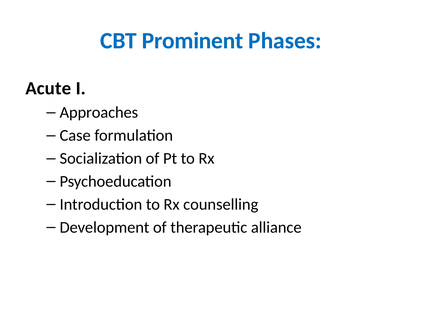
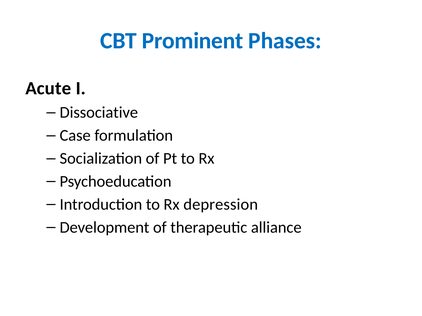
Approaches: Approaches -> Dissociative (99, 113)
counselling: counselling -> depression (221, 205)
